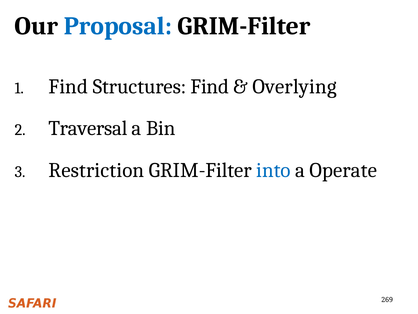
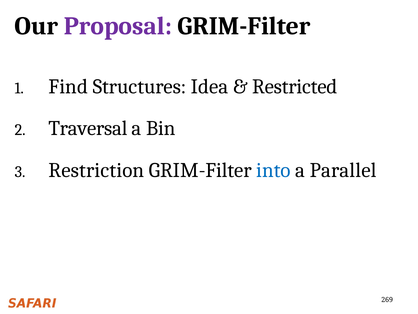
Proposal colour: blue -> purple (118, 26)
Structures Find: Find -> Idea (210, 86)
Overlying: Overlying -> Restricted (295, 86)
Operate: Operate -> Parallel (343, 170)
